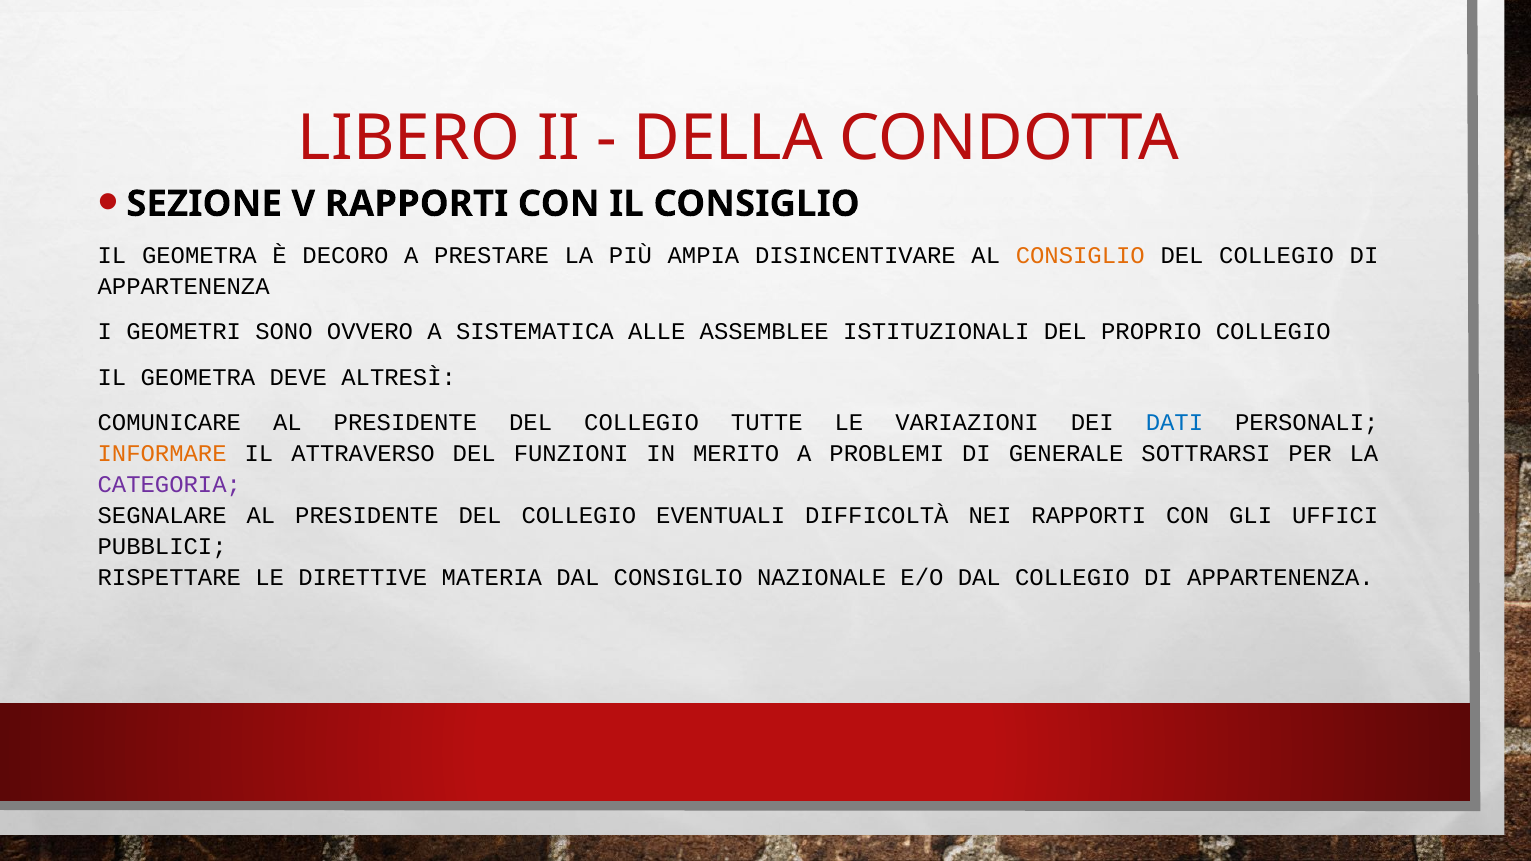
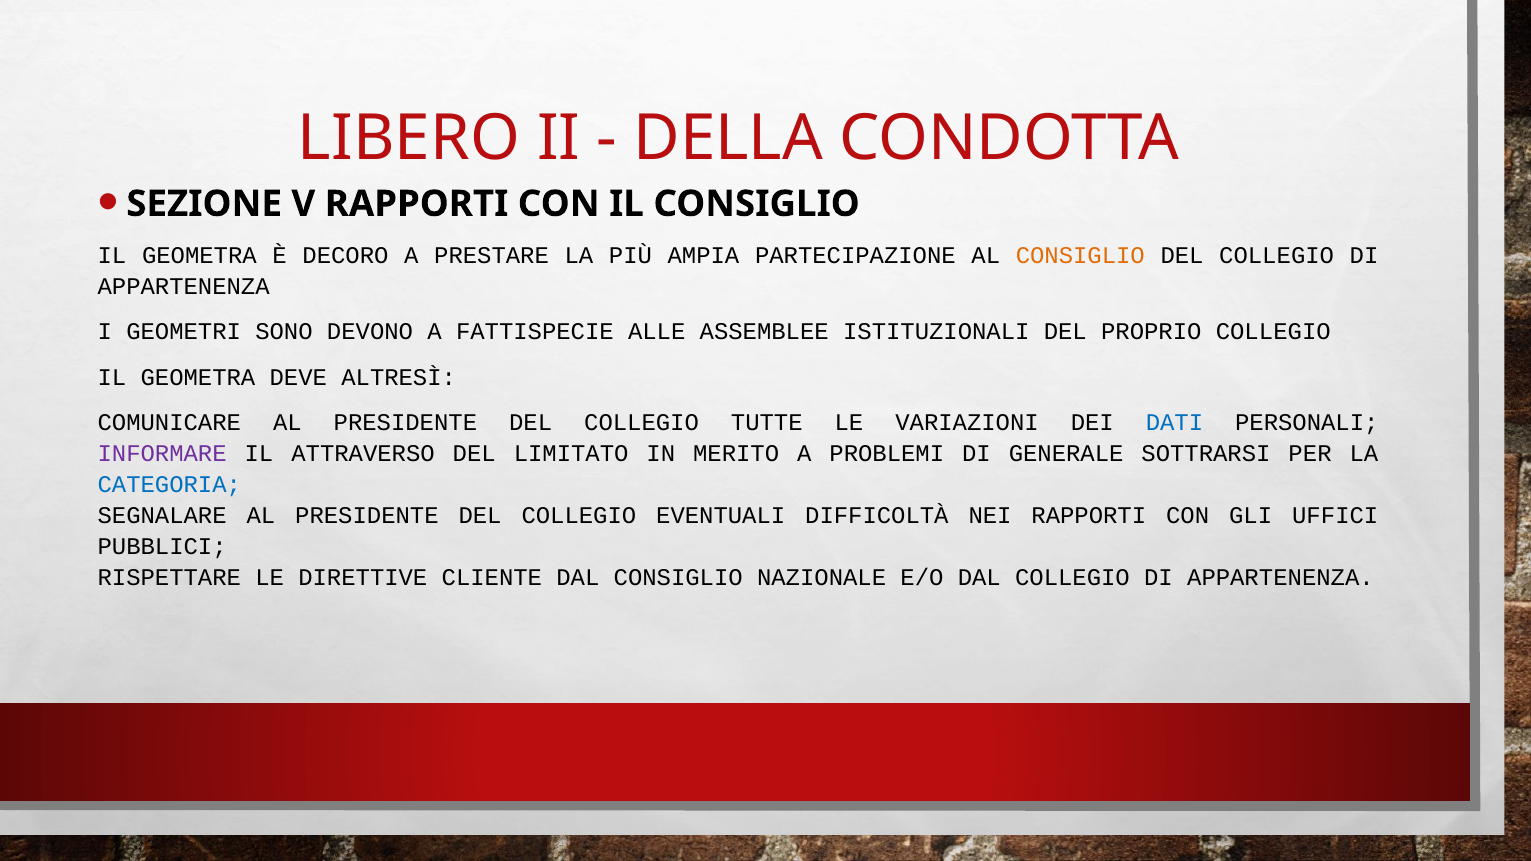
DISINCENTIVARE: DISINCENTIVARE -> PARTECIPAZIONE (855, 256)
OVVERO: OVVERO -> DEVONO (370, 332)
SISTEMATICA: SISTEMATICA -> FATTISPECIE (535, 332)
INFORMARE colour: orange -> purple (162, 454)
FUNZIONI: FUNZIONI -> LIMITATO (571, 454)
CATEGORIA colour: purple -> blue (169, 485)
MATERIA: MATERIA -> CLIENTE (492, 578)
